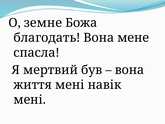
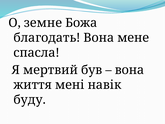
мені: мені -> буду (30, 100)
